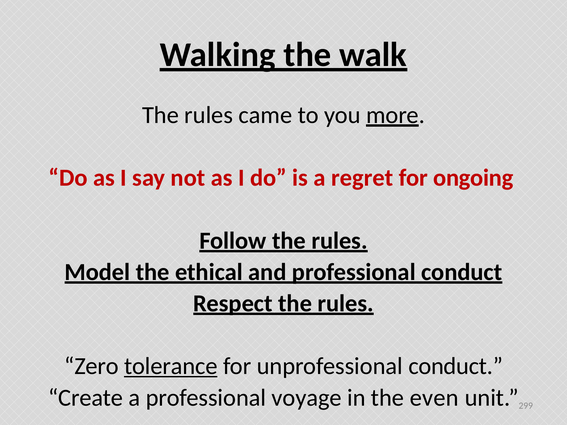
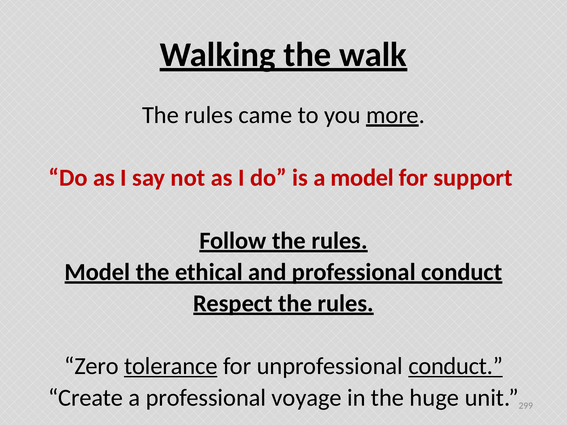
a regret: regret -> model (362, 178)
ongoing: ongoing -> support (473, 178)
conduct underline: none -> present (456, 366)
even: even -> huge (434, 398)
